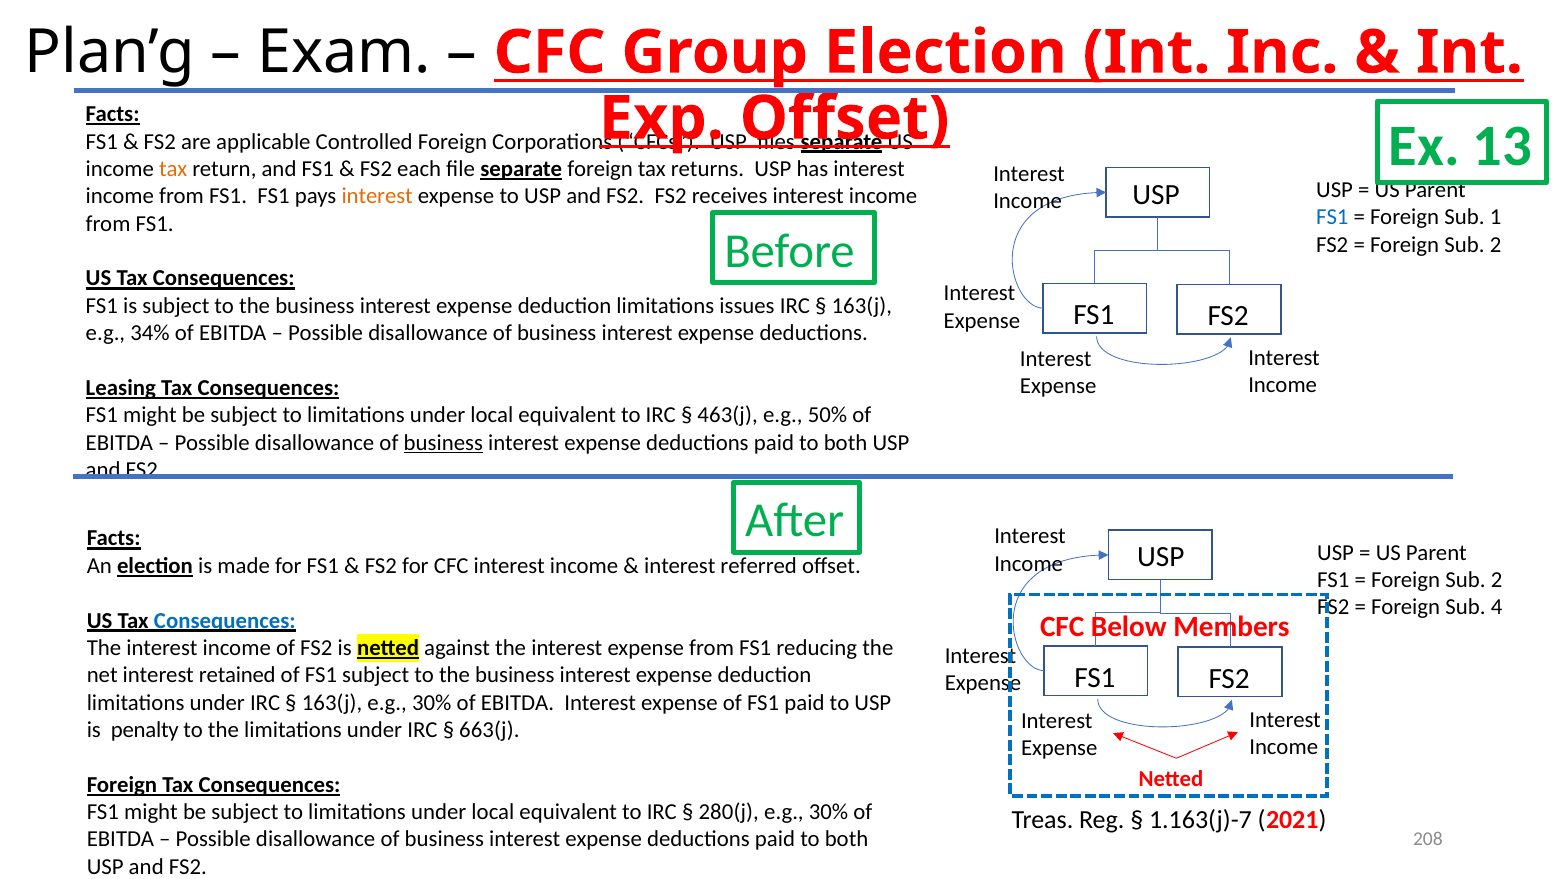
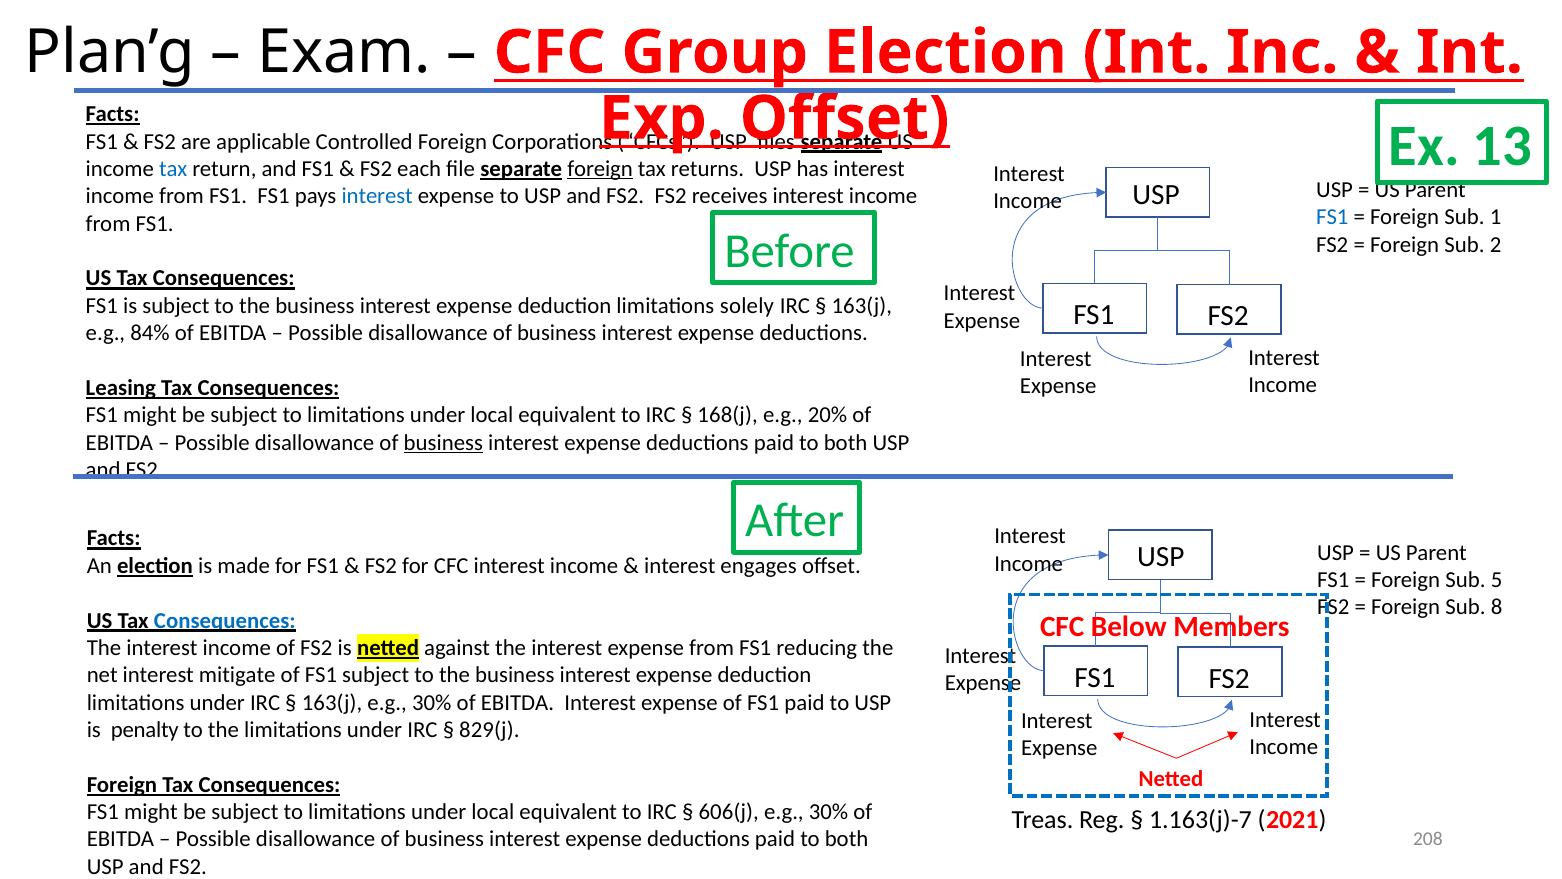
tax colour: orange -> blue (173, 169)
foreign underline: none -> present (600, 169)
interest colour: orange -> blue (377, 196)
issues: issues -> solely (747, 306)
34%: 34% -> 84% (150, 333)
463(j: 463(j -> 168(j (728, 415)
50%: 50% -> 20% (827, 415)
referred: referred -> engages (759, 566)
2: 2 -> 5 (1497, 580)
4: 4 -> 8 (1497, 607)
retained: retained -> mitigate (237, 675)
663(j: 663(j -> 829(j (489, 730)
280(j: 280(j -> 606(j (729, 812)
